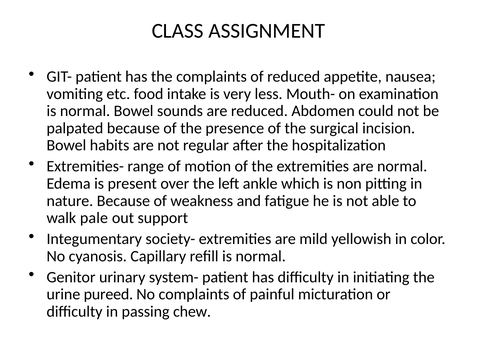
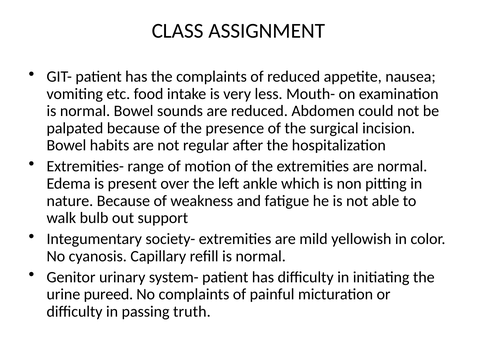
pale: pale -> bulb (94, 218)
chew: chew -> truth (192, 311)
